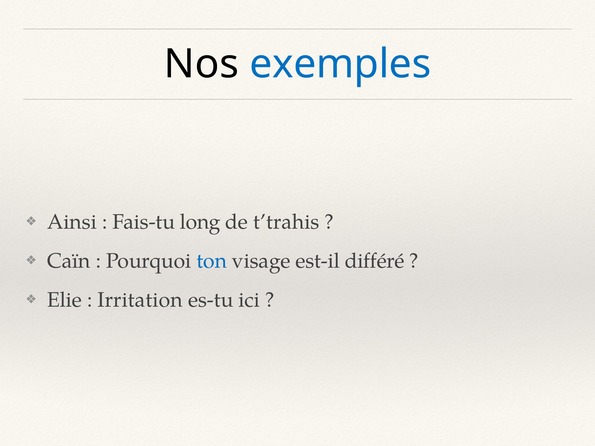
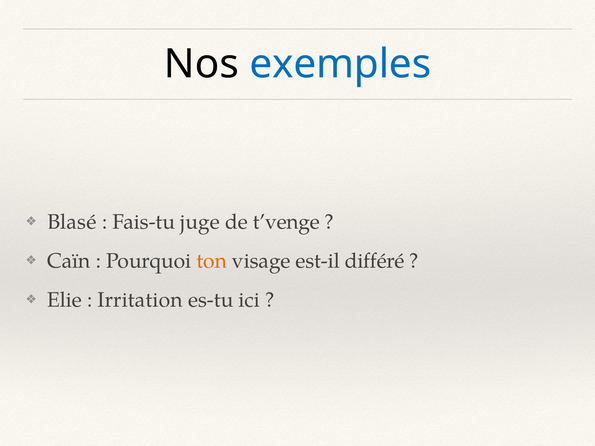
Ainsi: Ainsi -> Blasé (72, 222)
long: long -> juge (200, 222)
t’trahis: t’trahis -> t’venge (286, 222)
ton colour: blue -> orange (212, 261)
